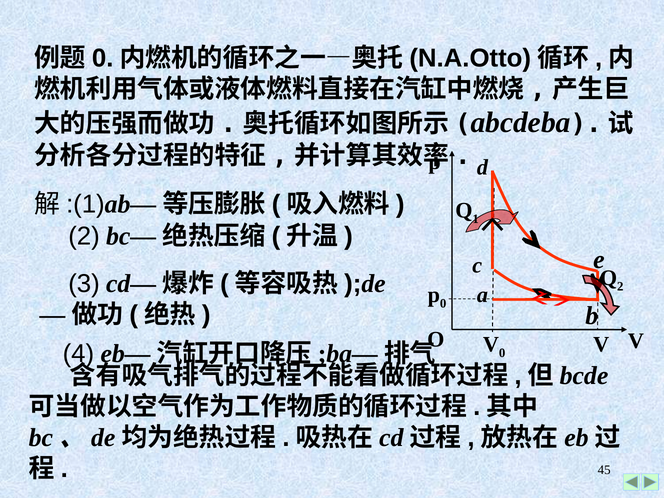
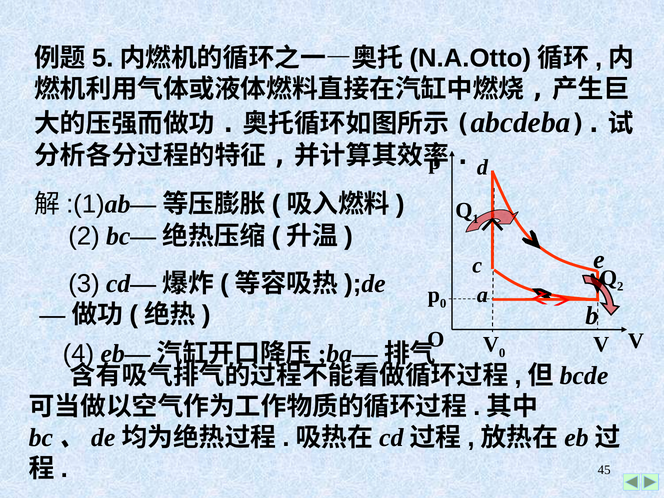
0: 0 -> 5 (103, 58)
